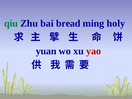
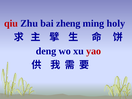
qiu colour: green -> red (11, 23)
bread: bread -> zheng (68, 23)
yuan: yuan -> deng (46, 51)
